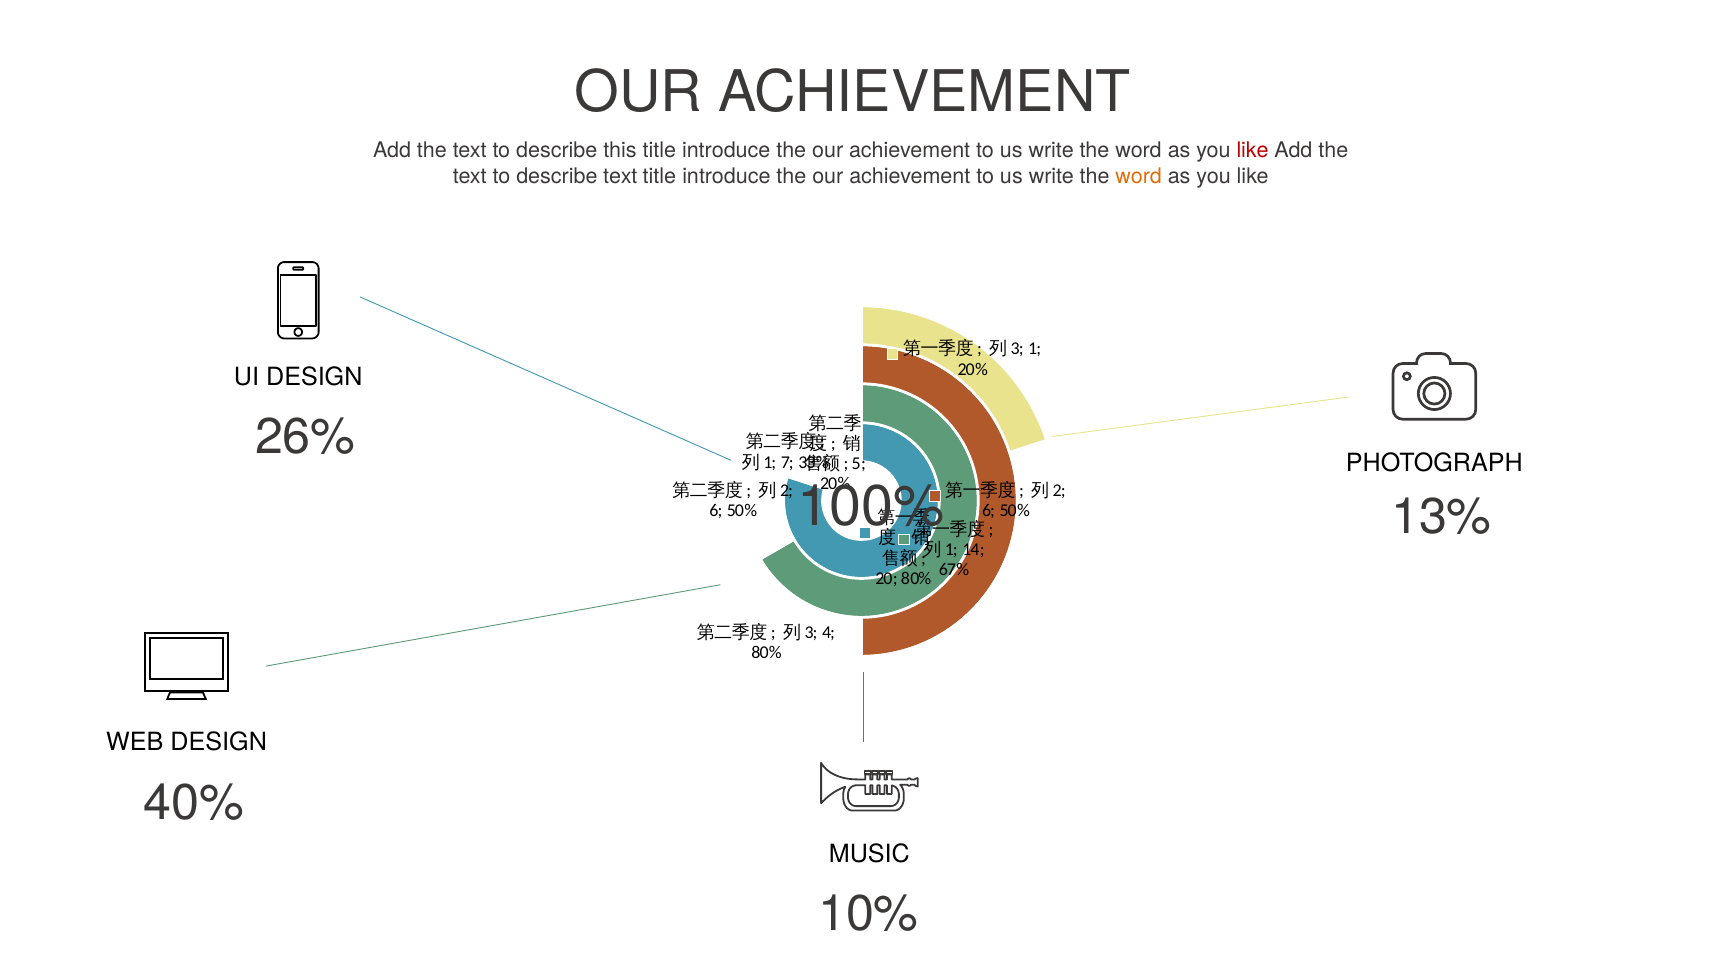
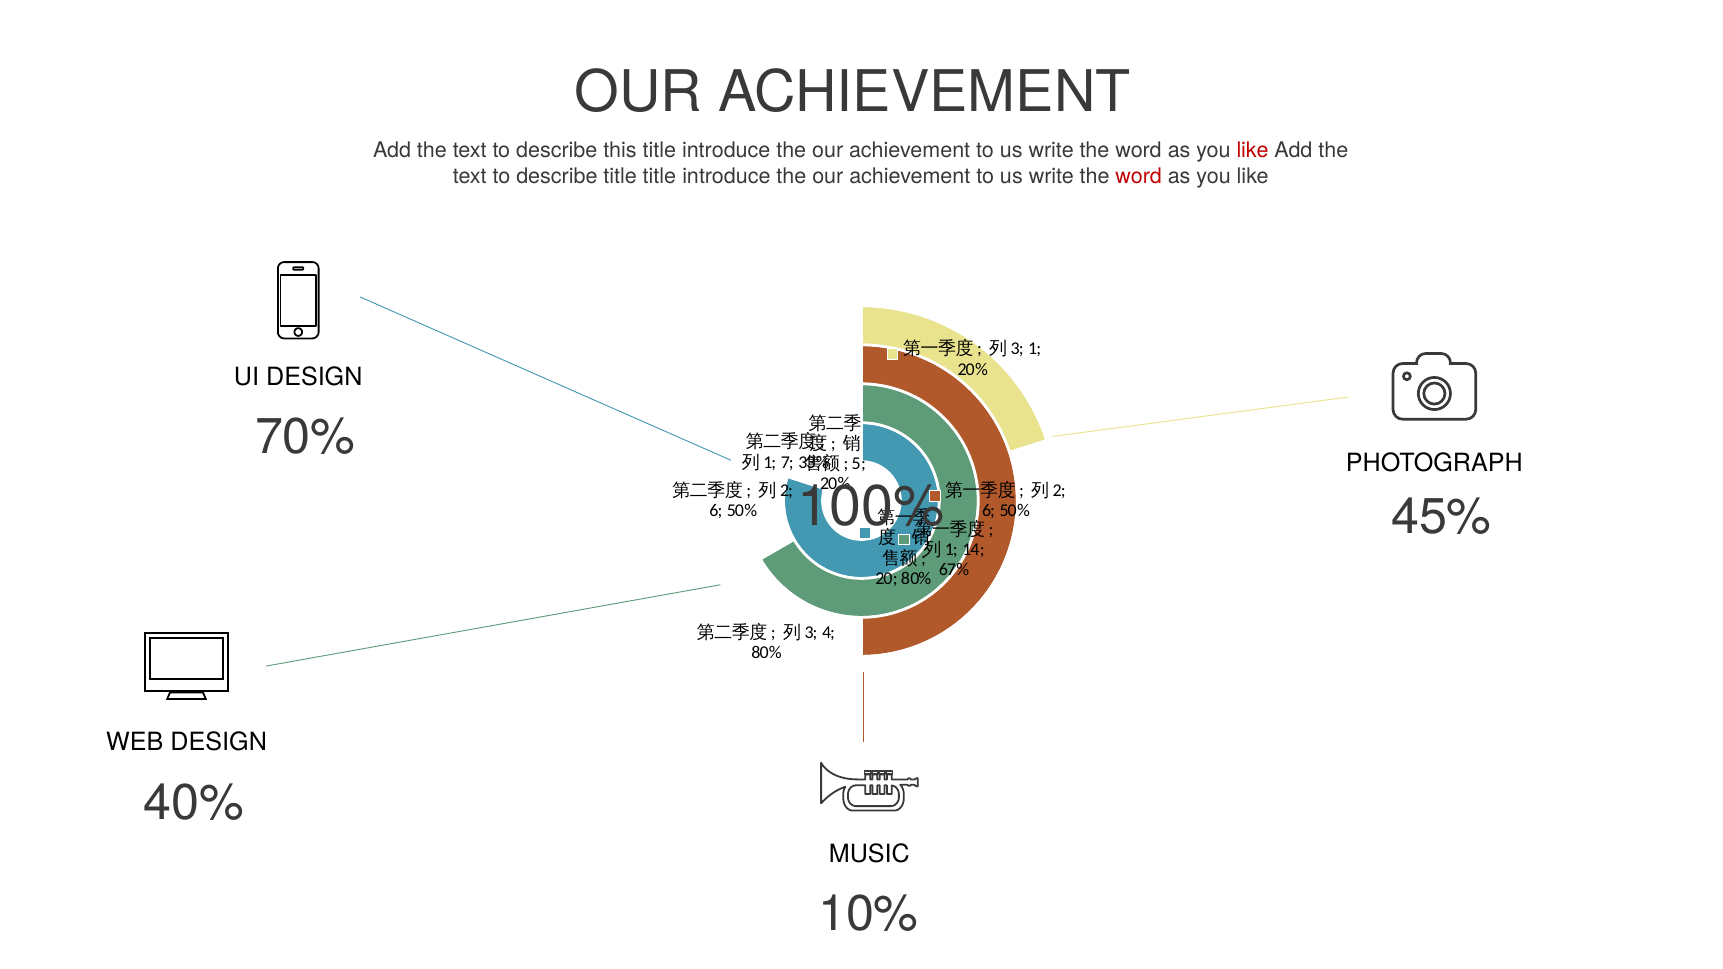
describe text: text -> title (620, 177)
word colour: orange -> red (1139, 177)
26%: 26% -> 70% (305, 437)
13%: 13% -> 45% (1441, 517)
